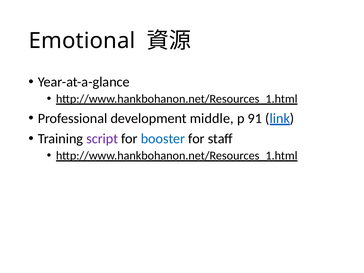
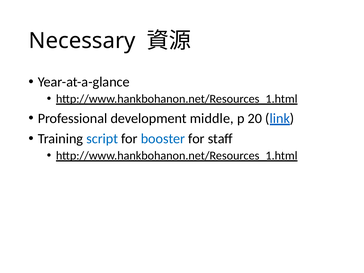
Emotional: Emotional -> Necessary (82, 41)
91: 91 -> 20 (255, 118)
script colour: purple -> blue (102, 139)
